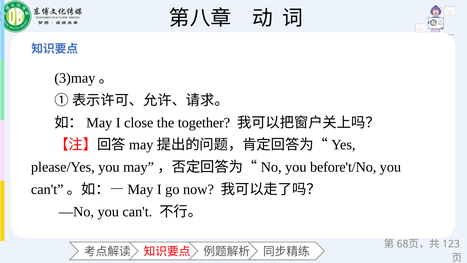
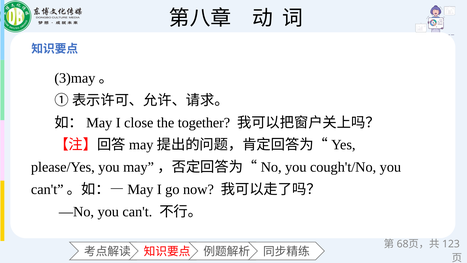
before't/No: before't/No -> cough't/No (343, 167)
